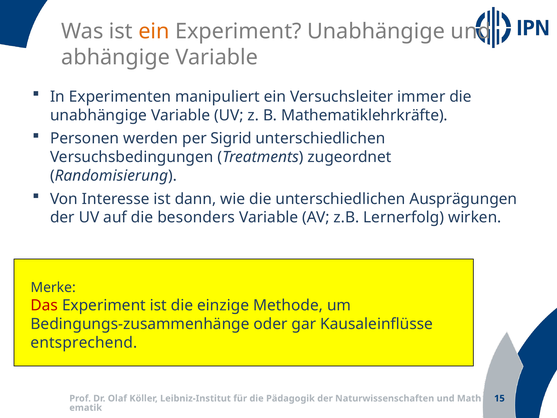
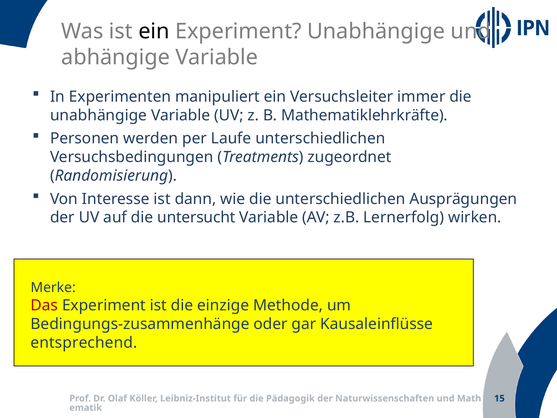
ein colour: orange -> black (154, 31)
Sigrid: Sigrid -> Laufe (231, 138)
besonders: besonders -> untersucht (196, 217)
